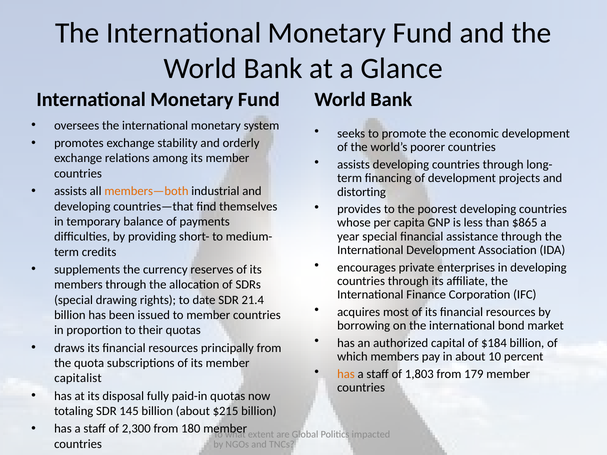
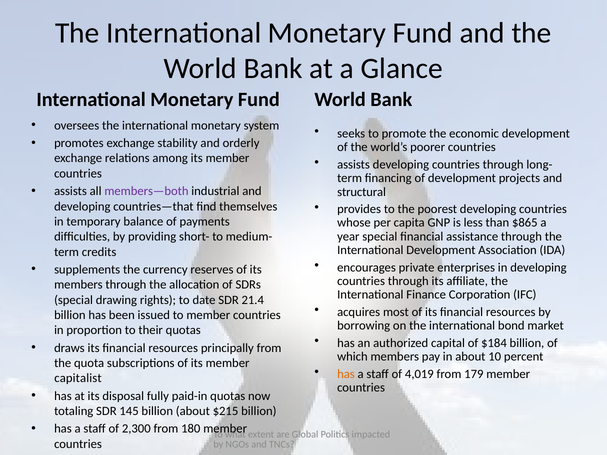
members—both colour: orange -> purple (146, 191)
distorting: distorting -> structural (362, 192)
1,803: 1,803 -> 4,019 (419, 374)
